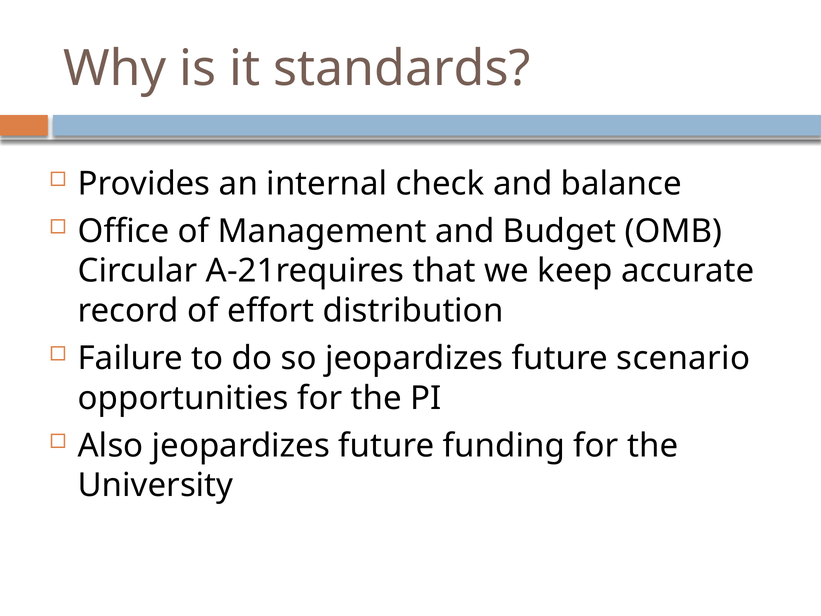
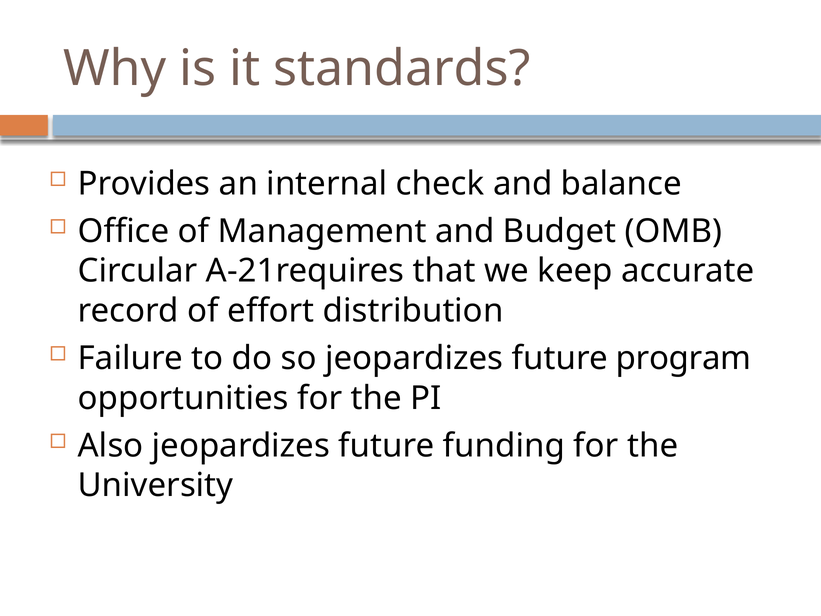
scenario: scenario -> program (684, 358)
